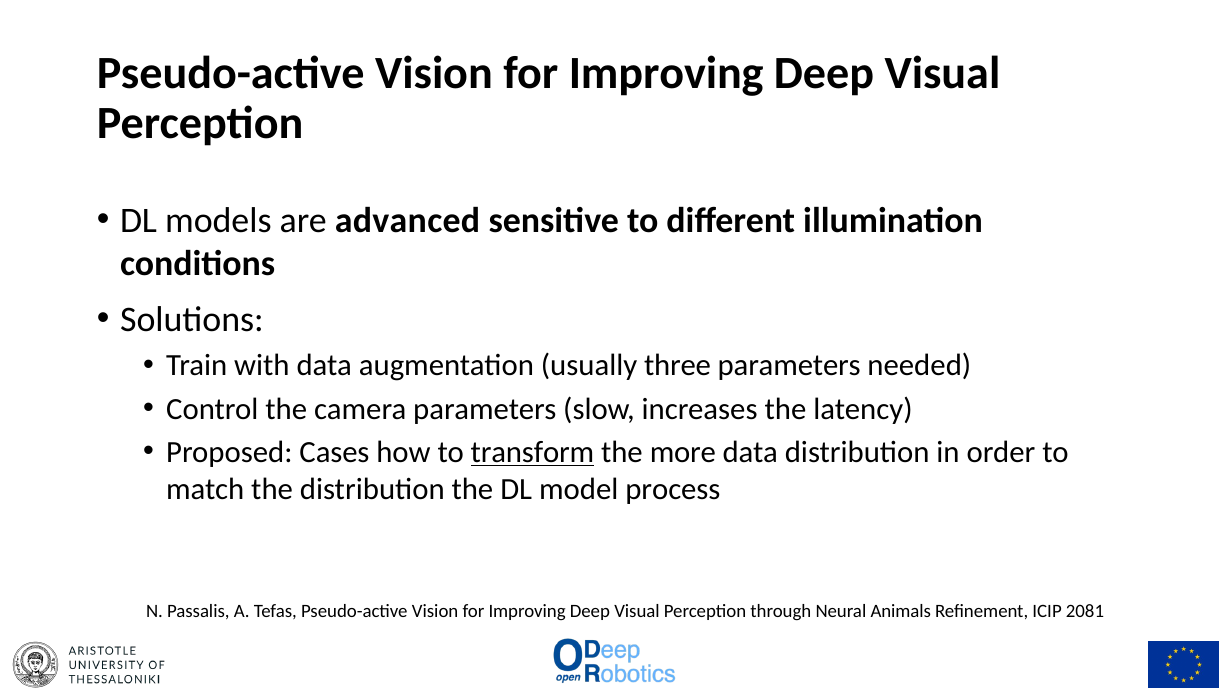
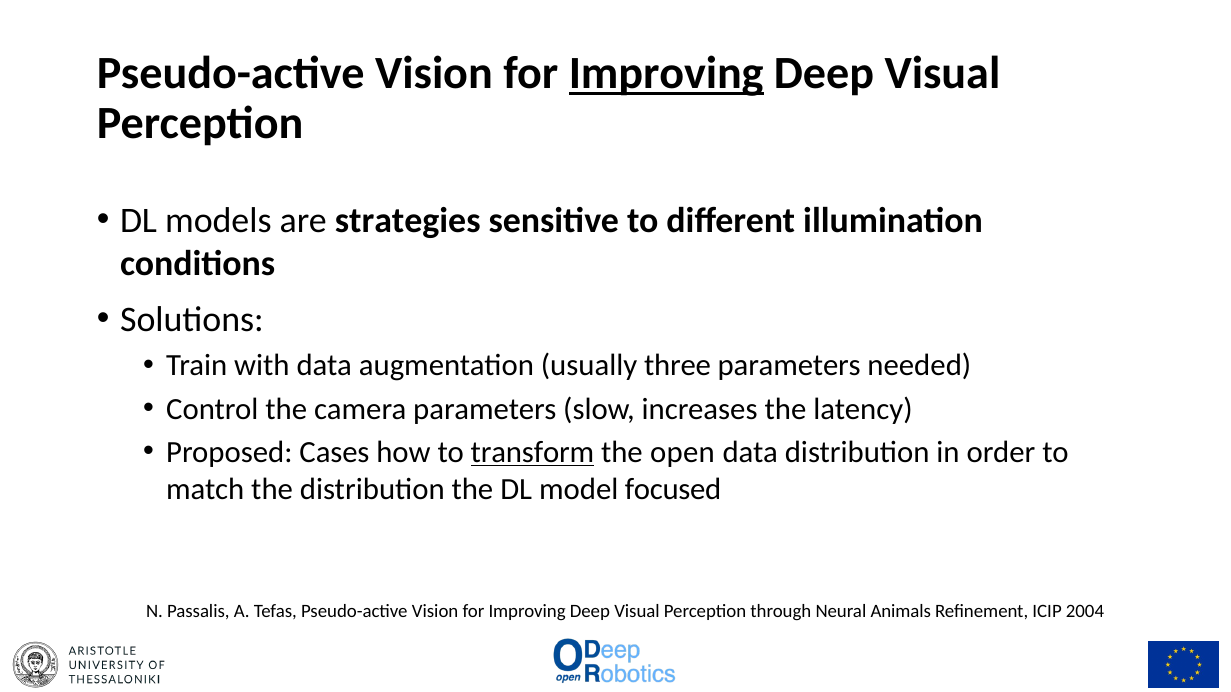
Improving underline: none -> present (666, 74)
advanced: advanced -> strategies (408, 221)
more: more -> open (683, 452)
process: process -> focused (673, 489)
2081: 2081 -> 2004 (1085, 612)
